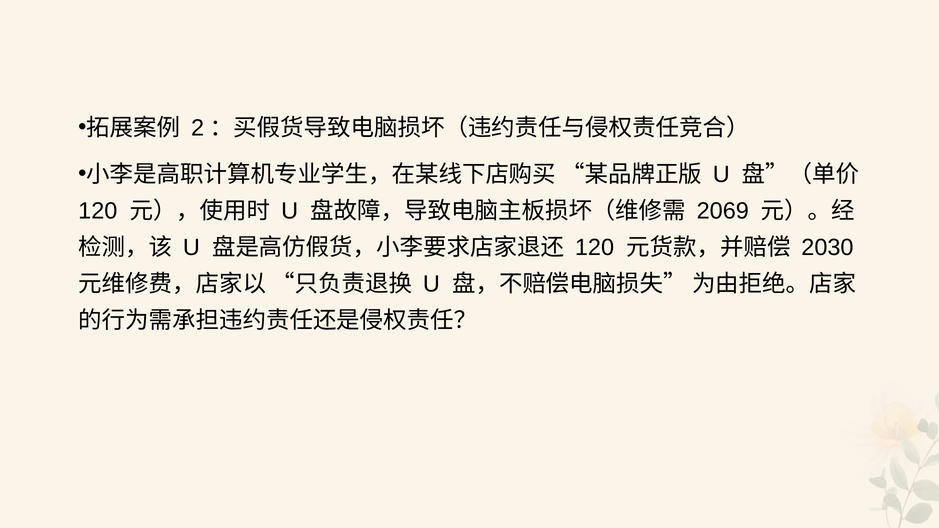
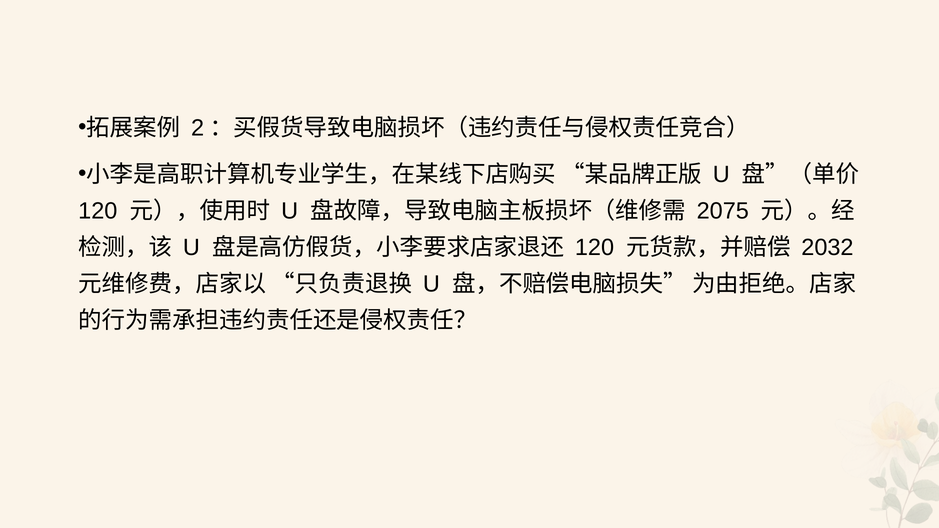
2069: 2069 -> 2075 (723, 211)
2030: 2030 -> 2032 (827, 248)
